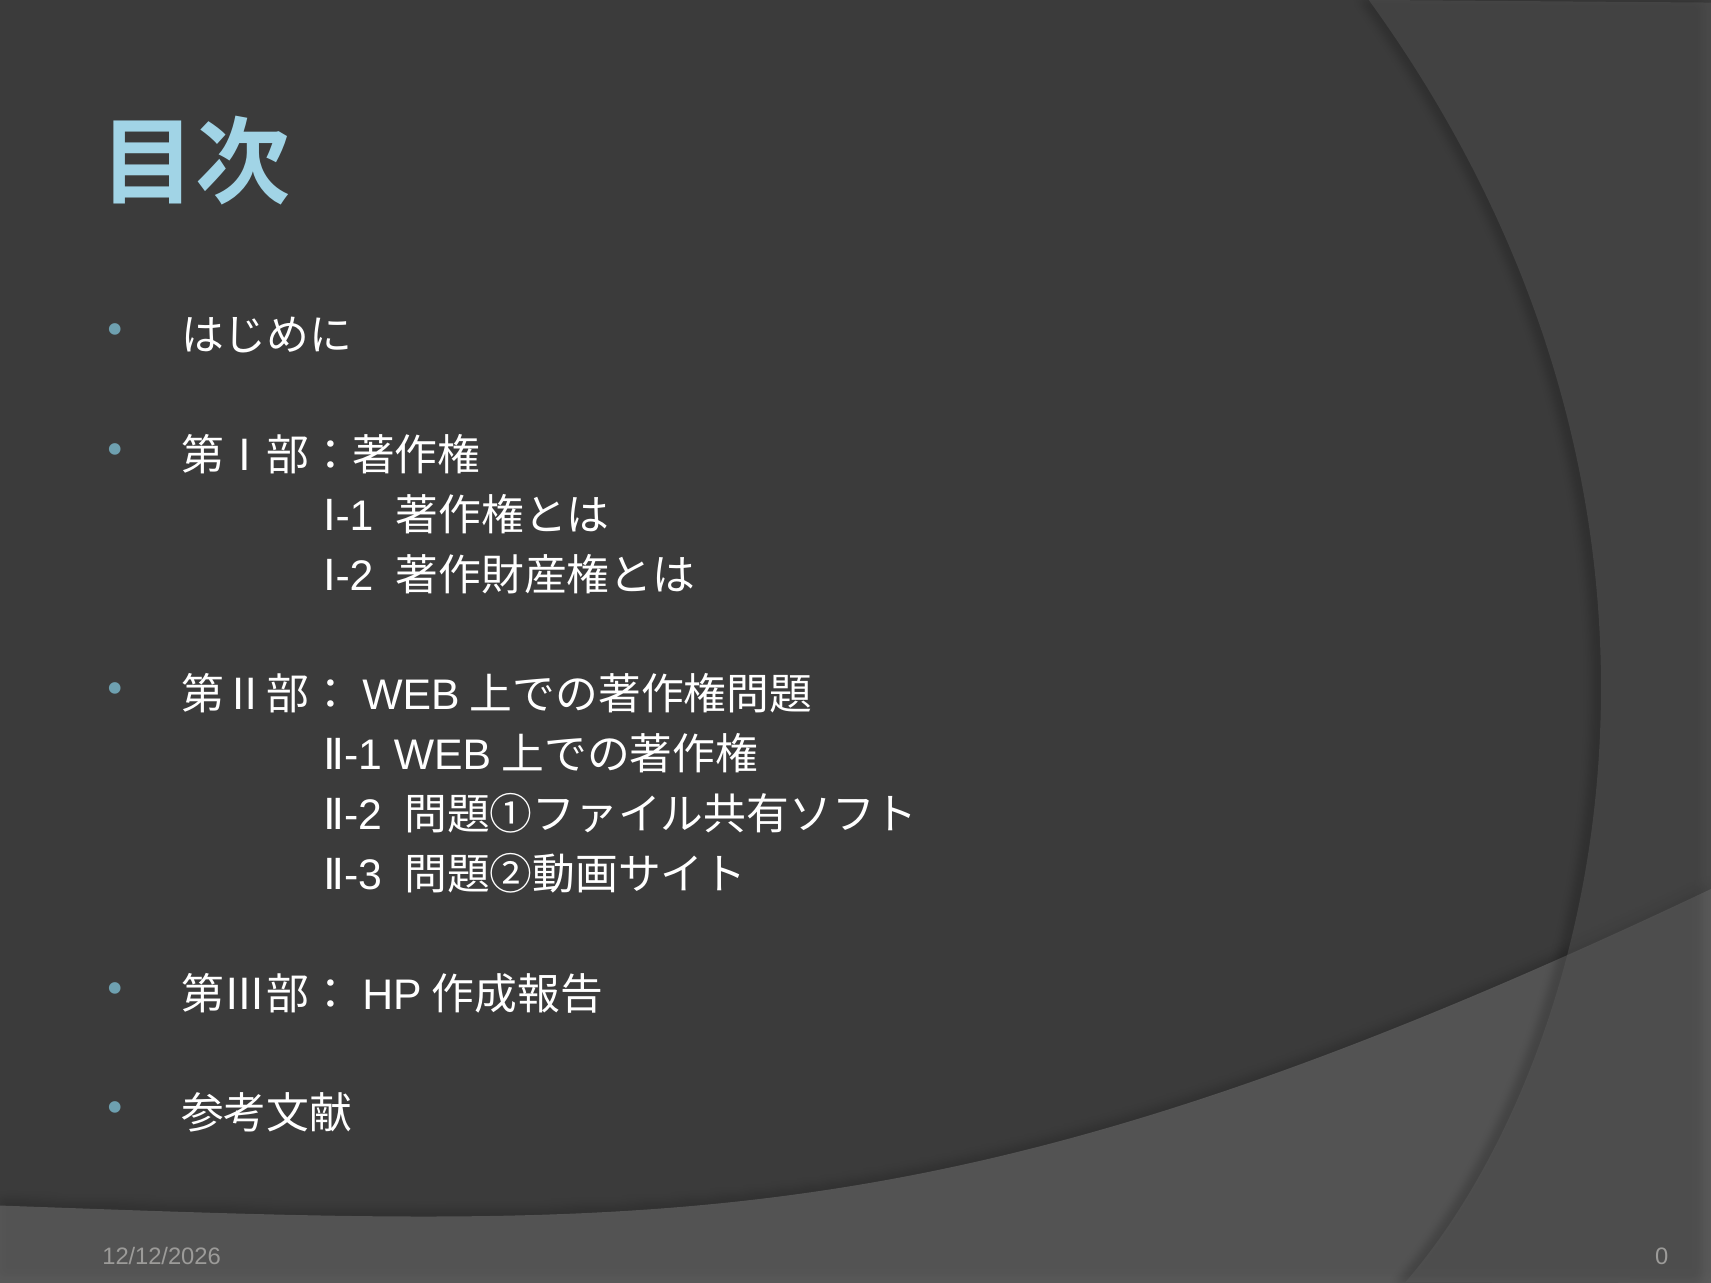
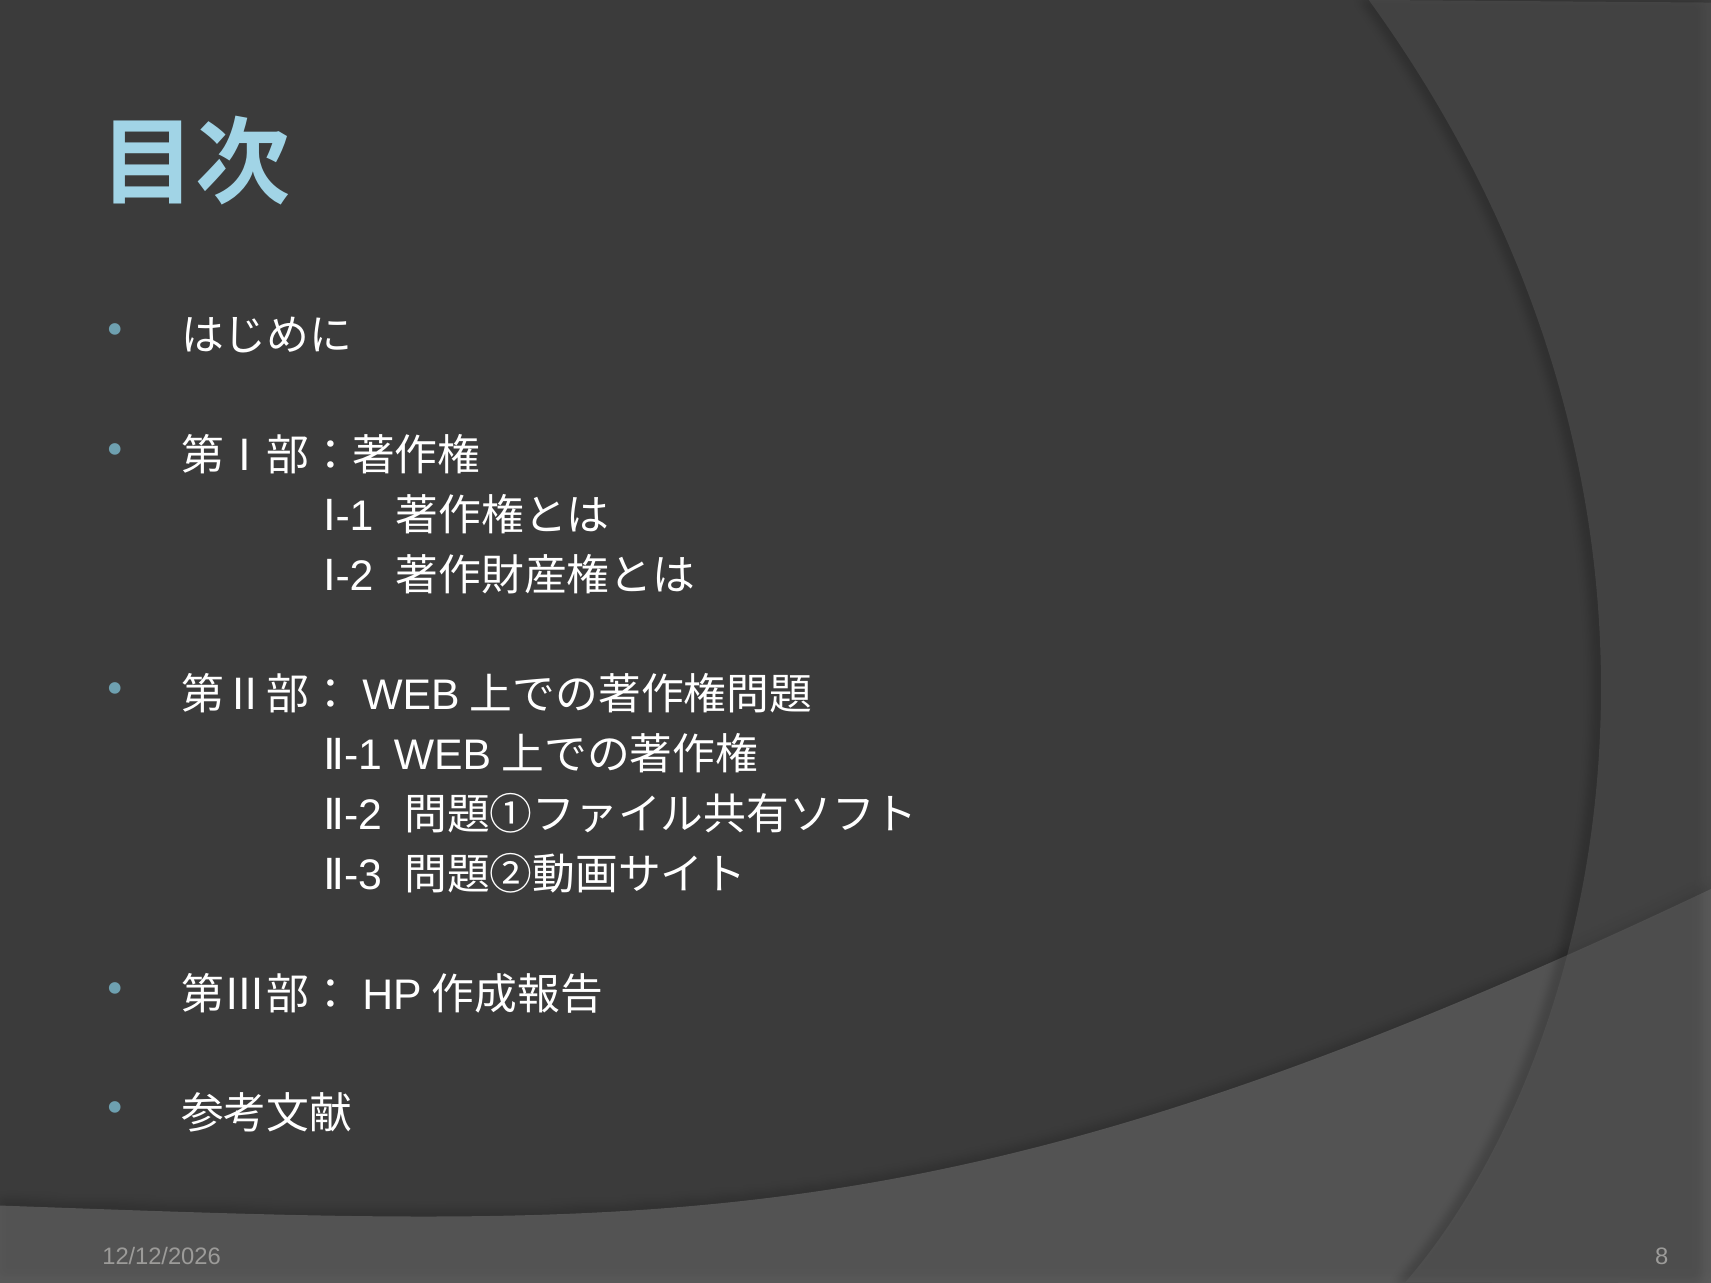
0: 0 -> 8 (1662, 1257)
